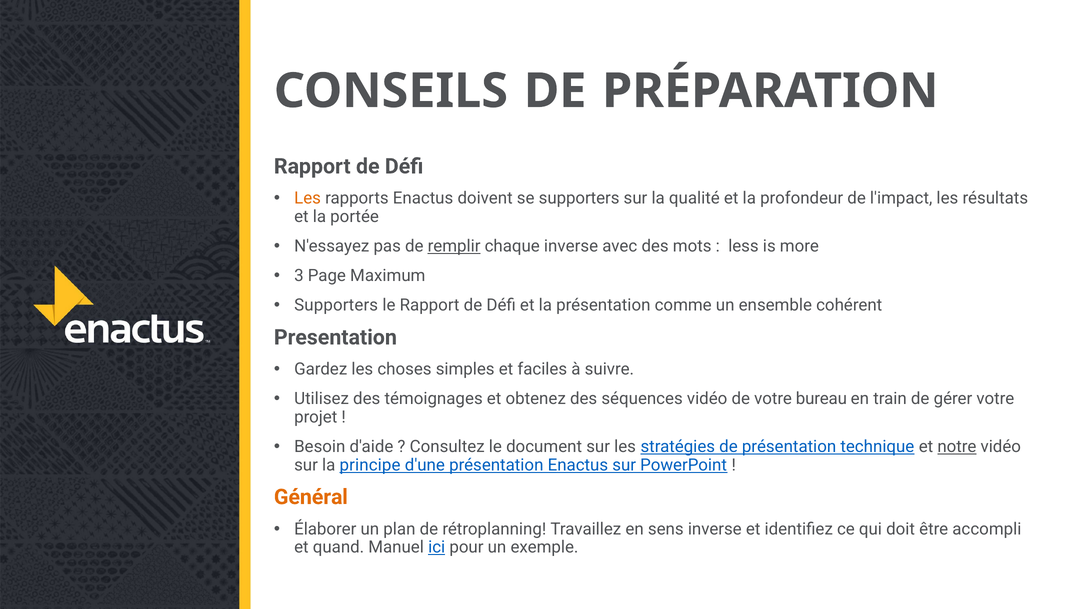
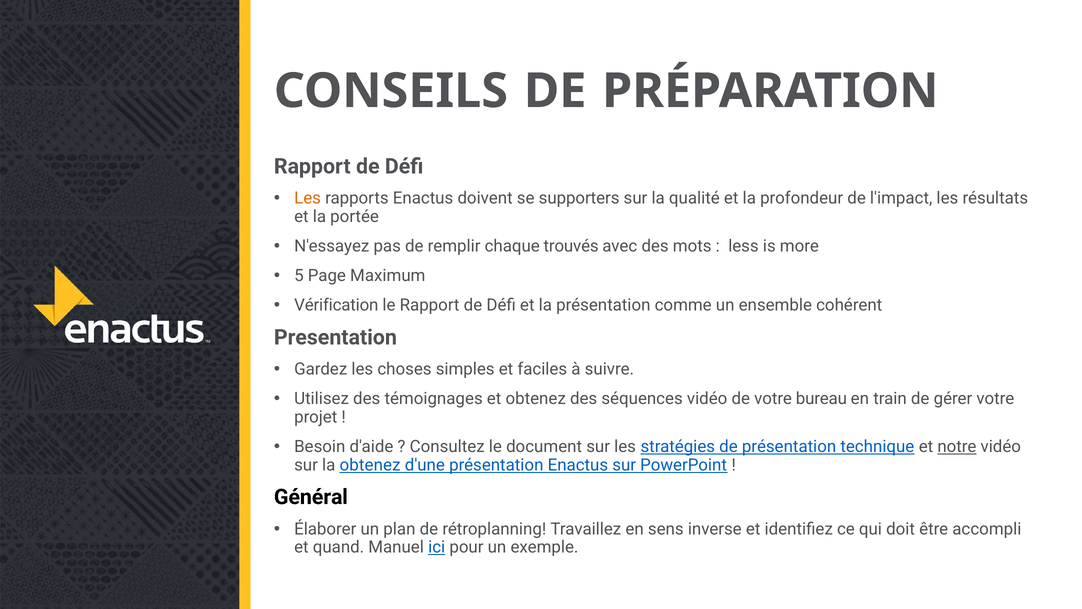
remplir underline: present -> none (454, 246)
chaque inverse: inverse -> trouvés (571, 246)
3: 3 -> 5 (299, 276)
Supporters: Supporters -> Vérification (336, 305)
la principe: principe -> obtenez (370, 465)
Général colour: orange -> black (311, 497)
